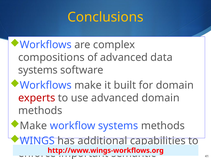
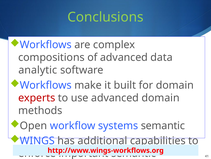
Conclusions colour: yellow -> light green (106, 17)
systems: systems -> analytic (38, 70)
Make: Make -> Open (33, 125)
systems methods: methods -> semantic (163, 125)
